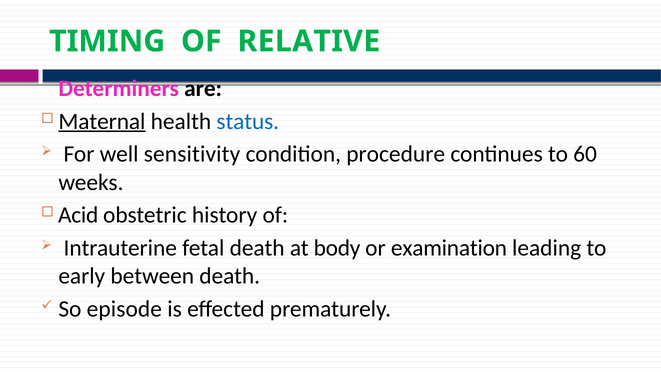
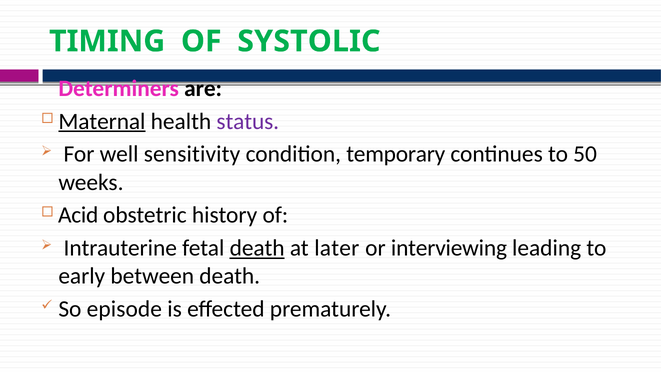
RELATIVE: RELATIVE -> SYSTOLIC (309, 41)
status colour: blue -> purple (248, 121)
procedure: procedure -> temporary (396, 154)
60: 60 -> 50 (585, 154)
death underline: none -> present (257, 248)
body: body -> later (337, 248)
examination: examination -> interviewing (449, 248)
